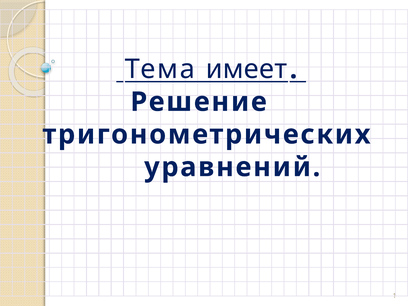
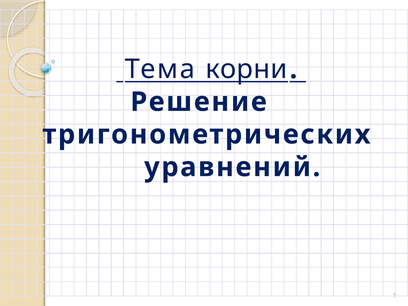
имеет: имеет -> корни (246, 69)
